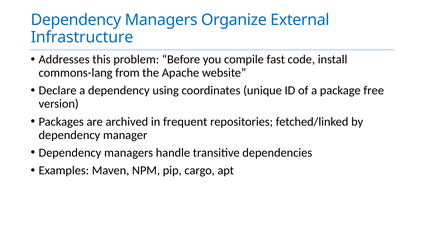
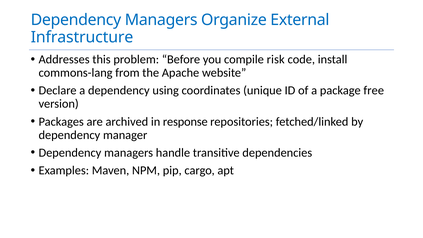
fast: fast -> risk (276, 59)
frequent: frequent -> response (185, 122)
